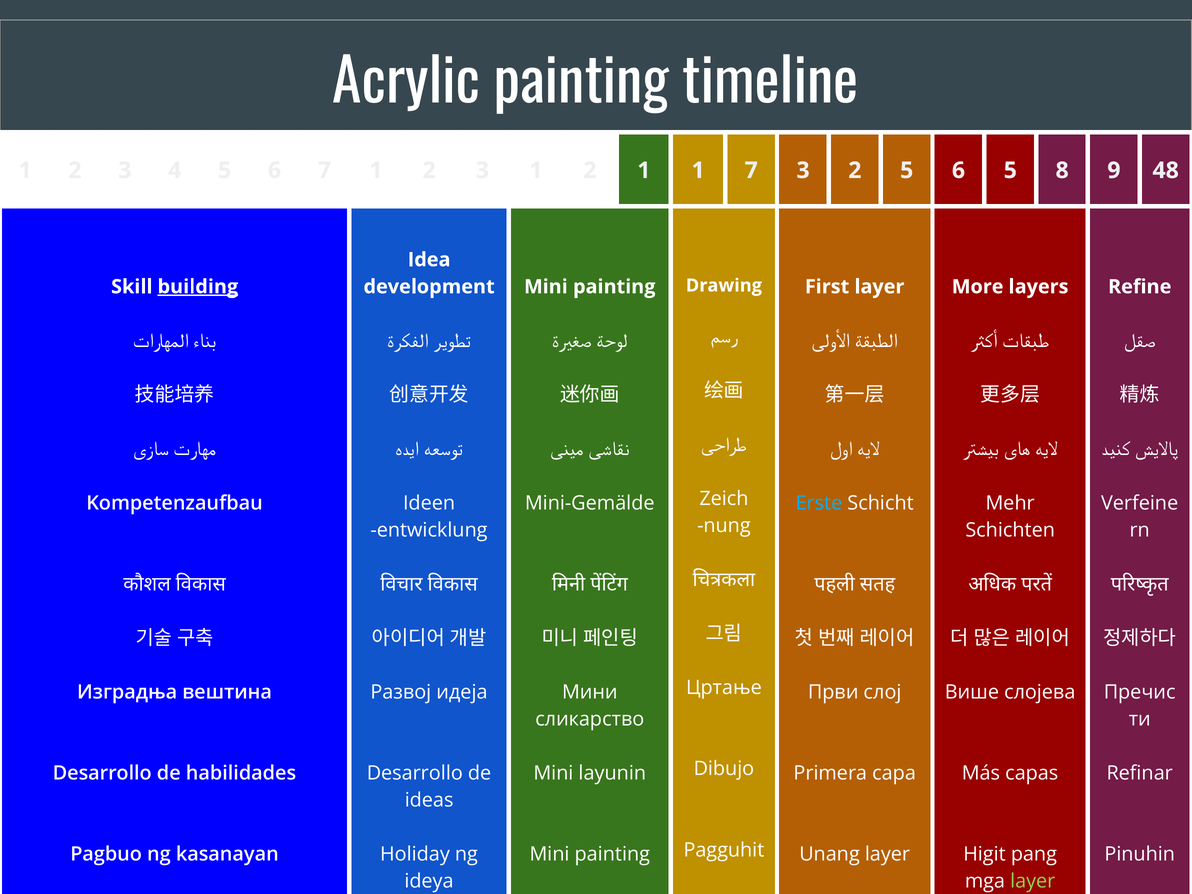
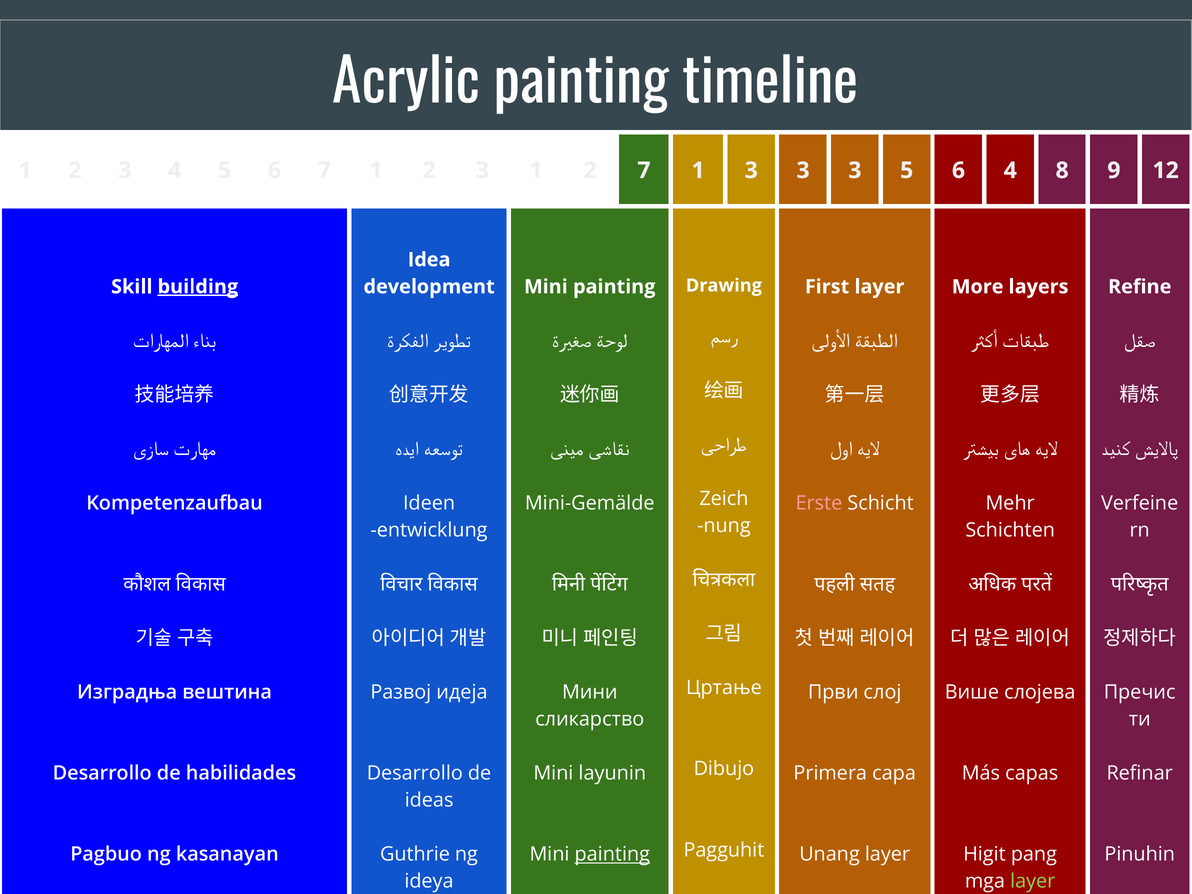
2 1: 1 -> 7 (644, 170)
1 7: 7 -> 3 (751, 170)
2: 2 -> 3 (855, 170)
6 5: 5 -> 4 (1010, 170)
48: 48 -> 12 (1166, 170)
Erste colour: light blue -> pink (819, 503)
Holiday: Holiday -> Guthrie (415, 854)
painting underline: none -> present (612, 854)
